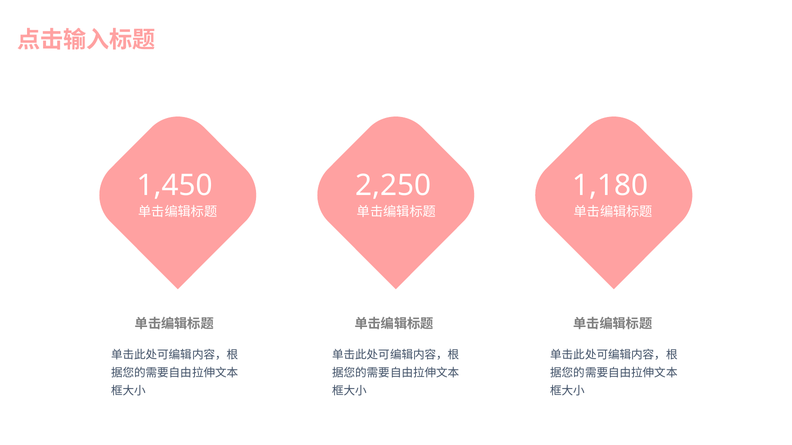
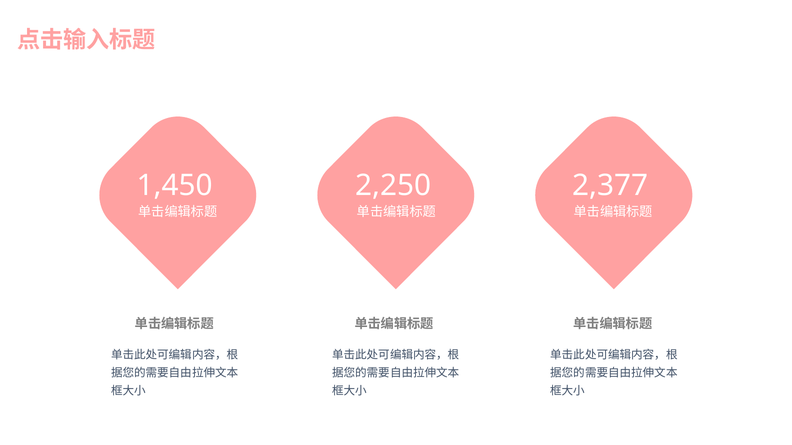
1,180: 1,180 -> 2,377 (610, 186)
